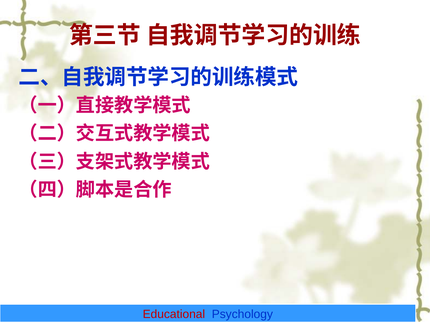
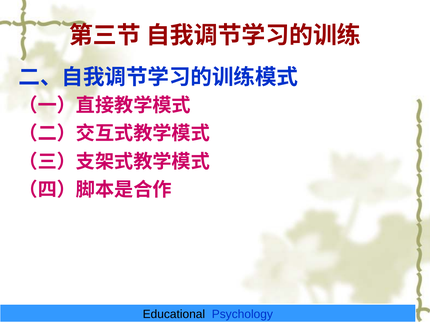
Educational colour: red -> black (174, 315)
